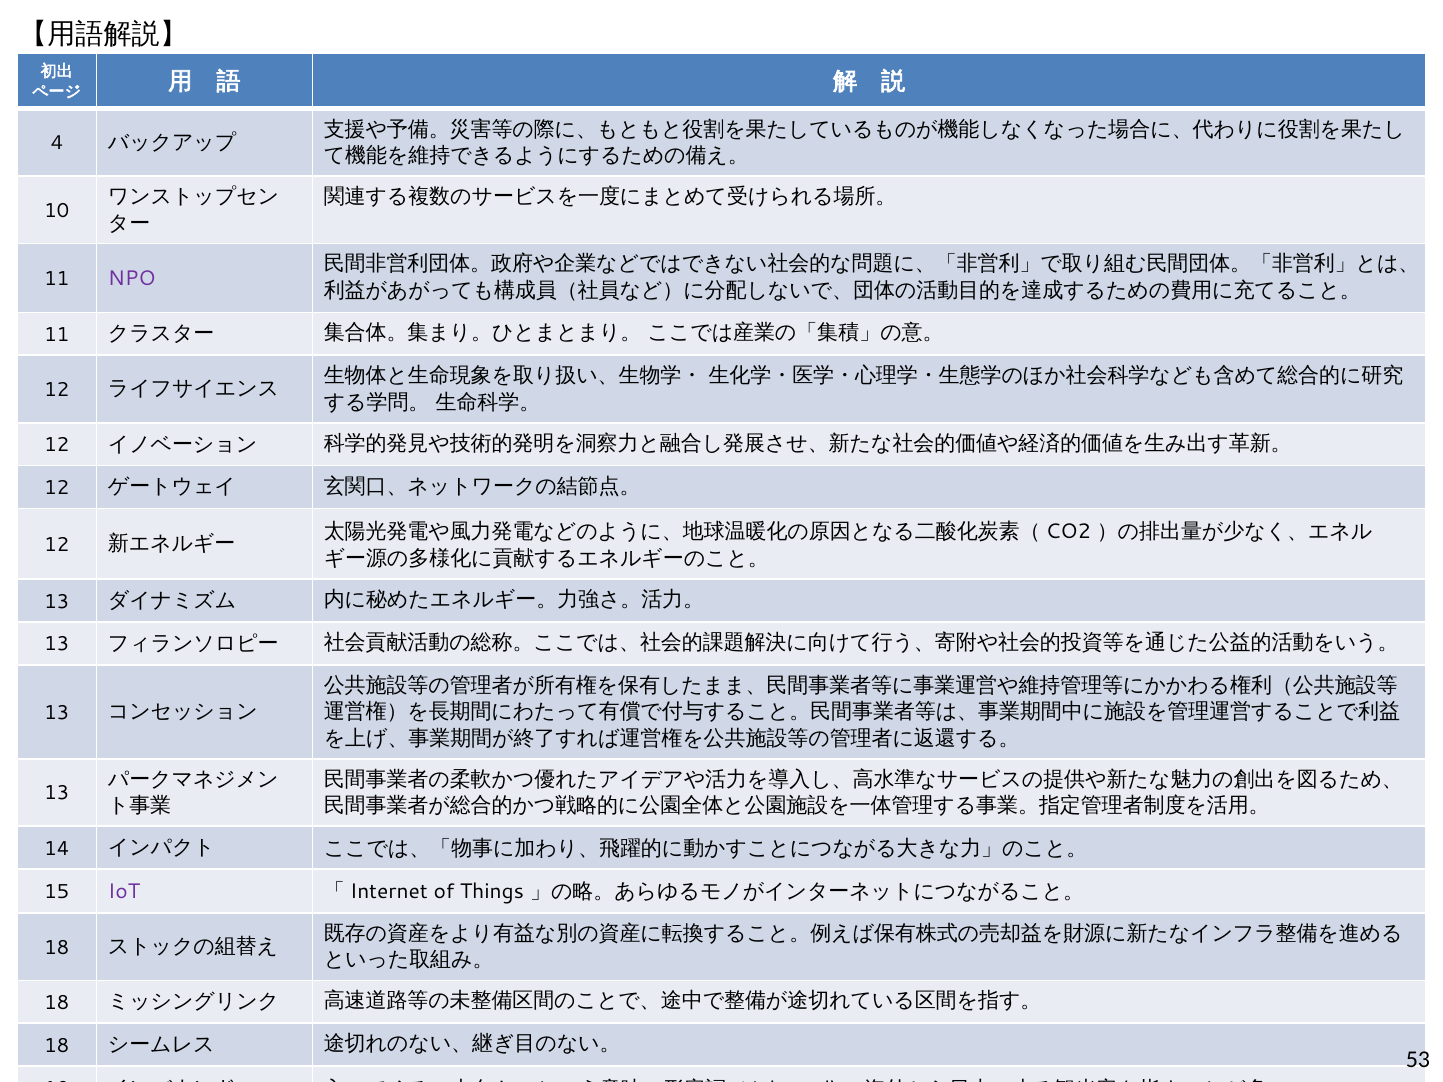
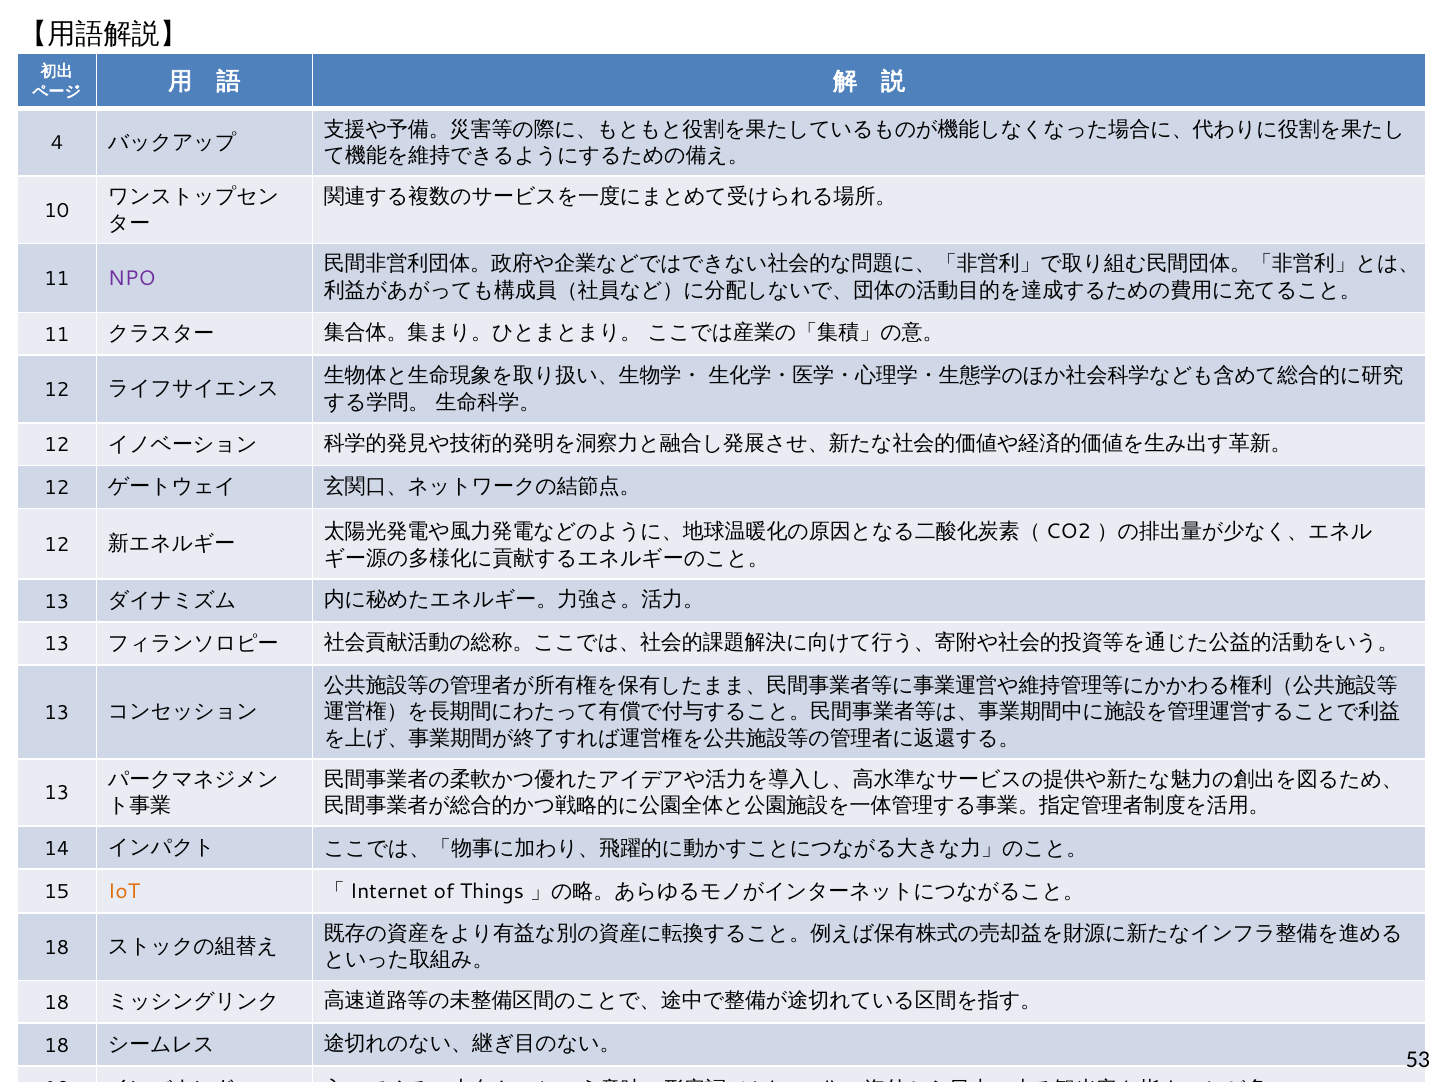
IoT colour: purple -> orange (124, 892)
